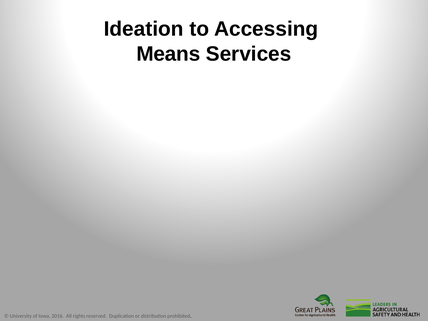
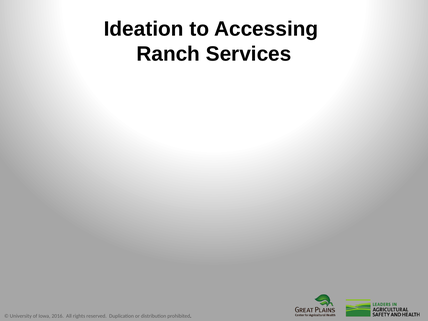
Means: Means -> Ranch (168, 54)
